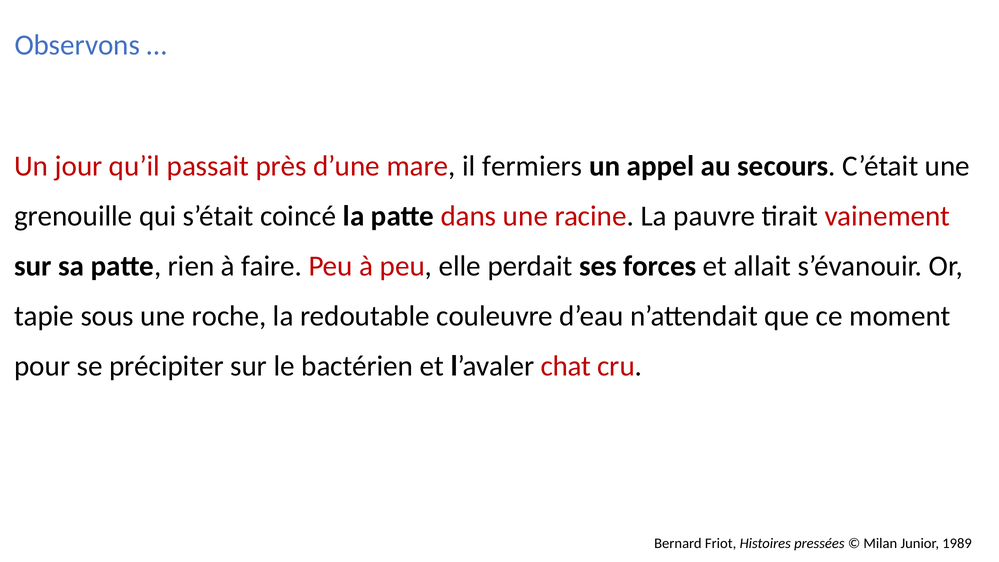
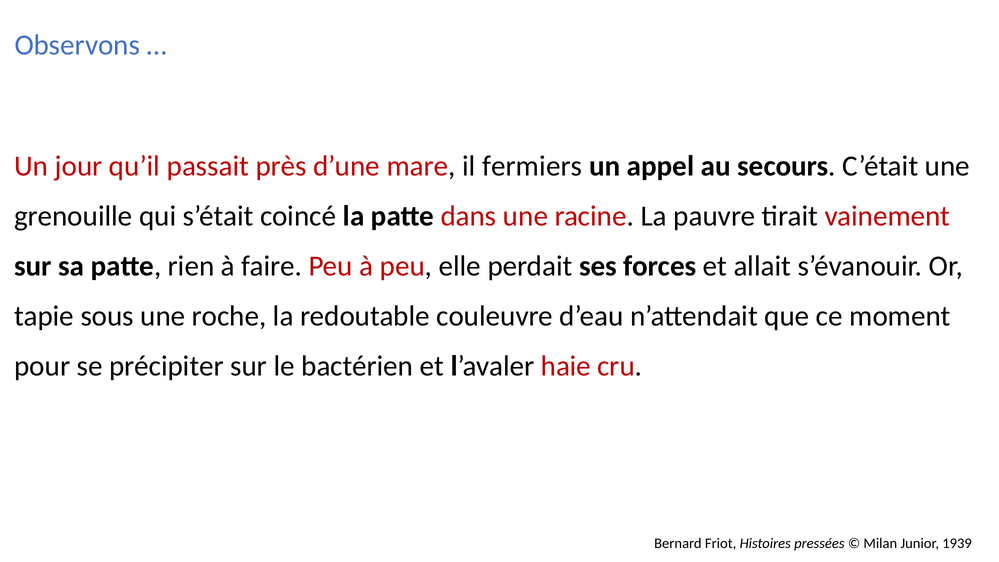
chat: chat -> haie (566, 366)
1989: 1989 -> 1939 (957, 543)
